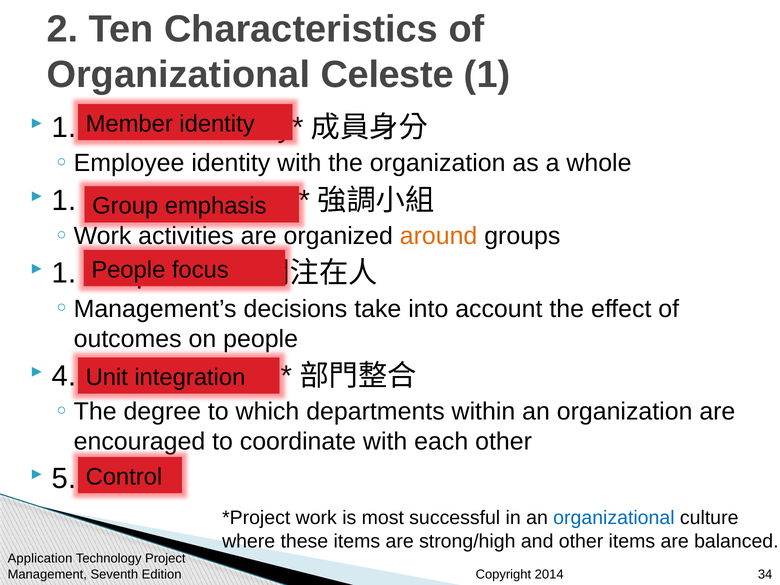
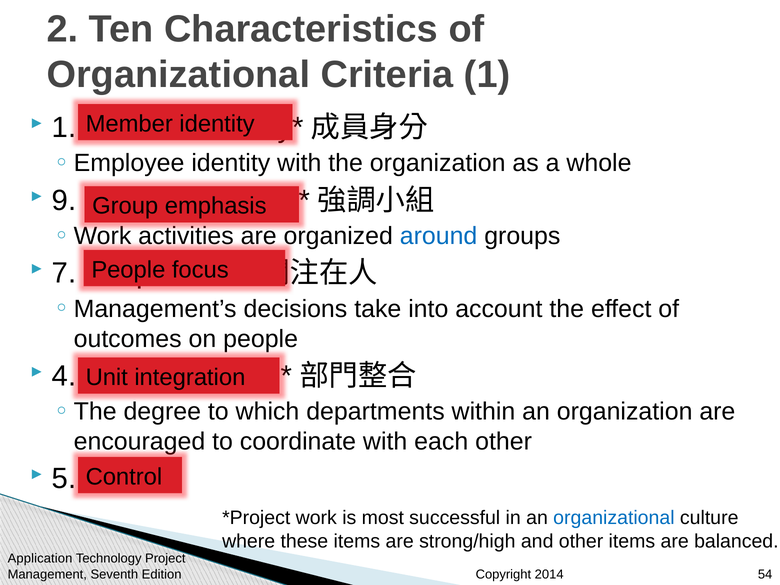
Celeste: Celeste -> Criteria (387, 75)
1: 1 -> 9 (64, 200)
around colour: orange -> blue (439, 236)
1: 1 -> 7 (64, 273)
34: 34 -> 54 (765, 574)
